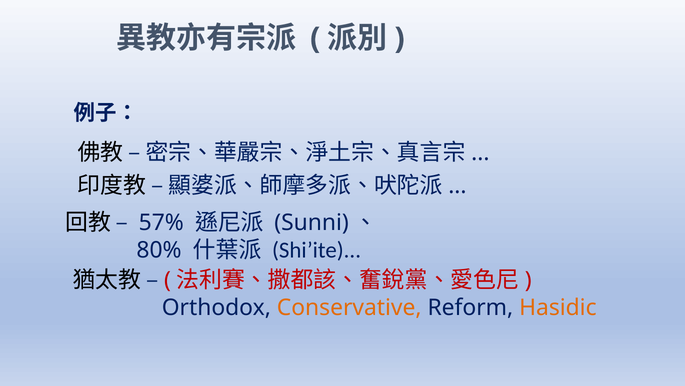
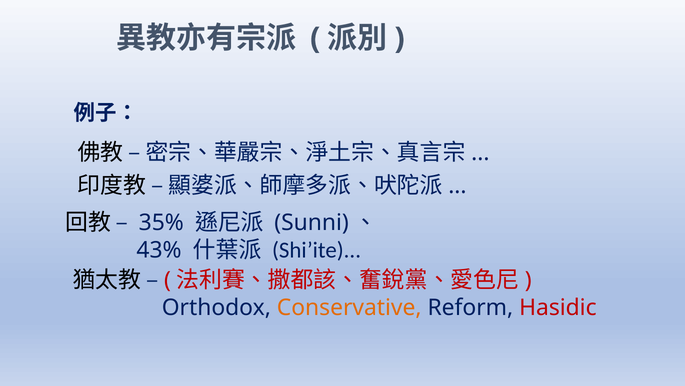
57%: 57% -> 35% (161, 222)
80%: 80% -> 43% (159, 250)
Hasidic colour: orange -> red (558, 307)
